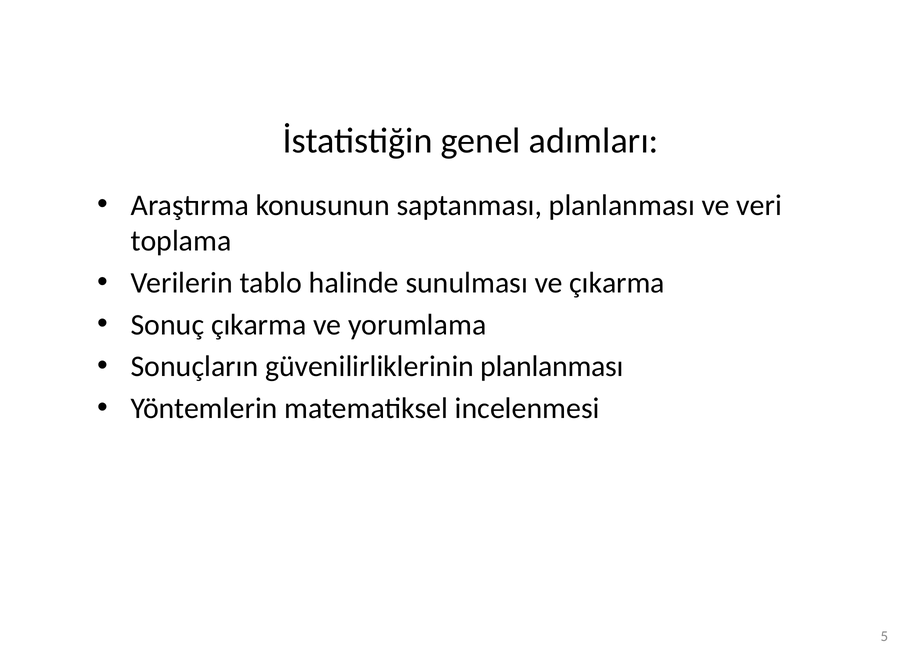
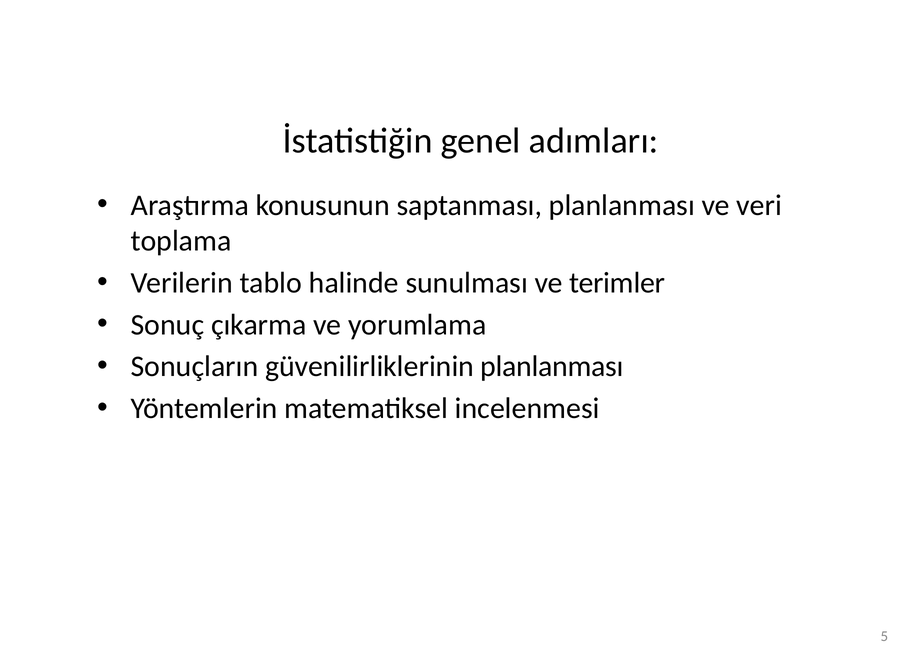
ve çıkarma: çıkarma -> terimler (617, 283)
